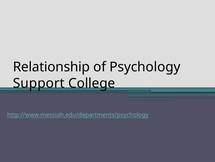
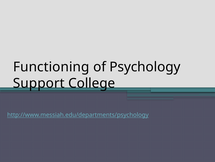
Relationship: Relationship -> Functioning (51, 67)
